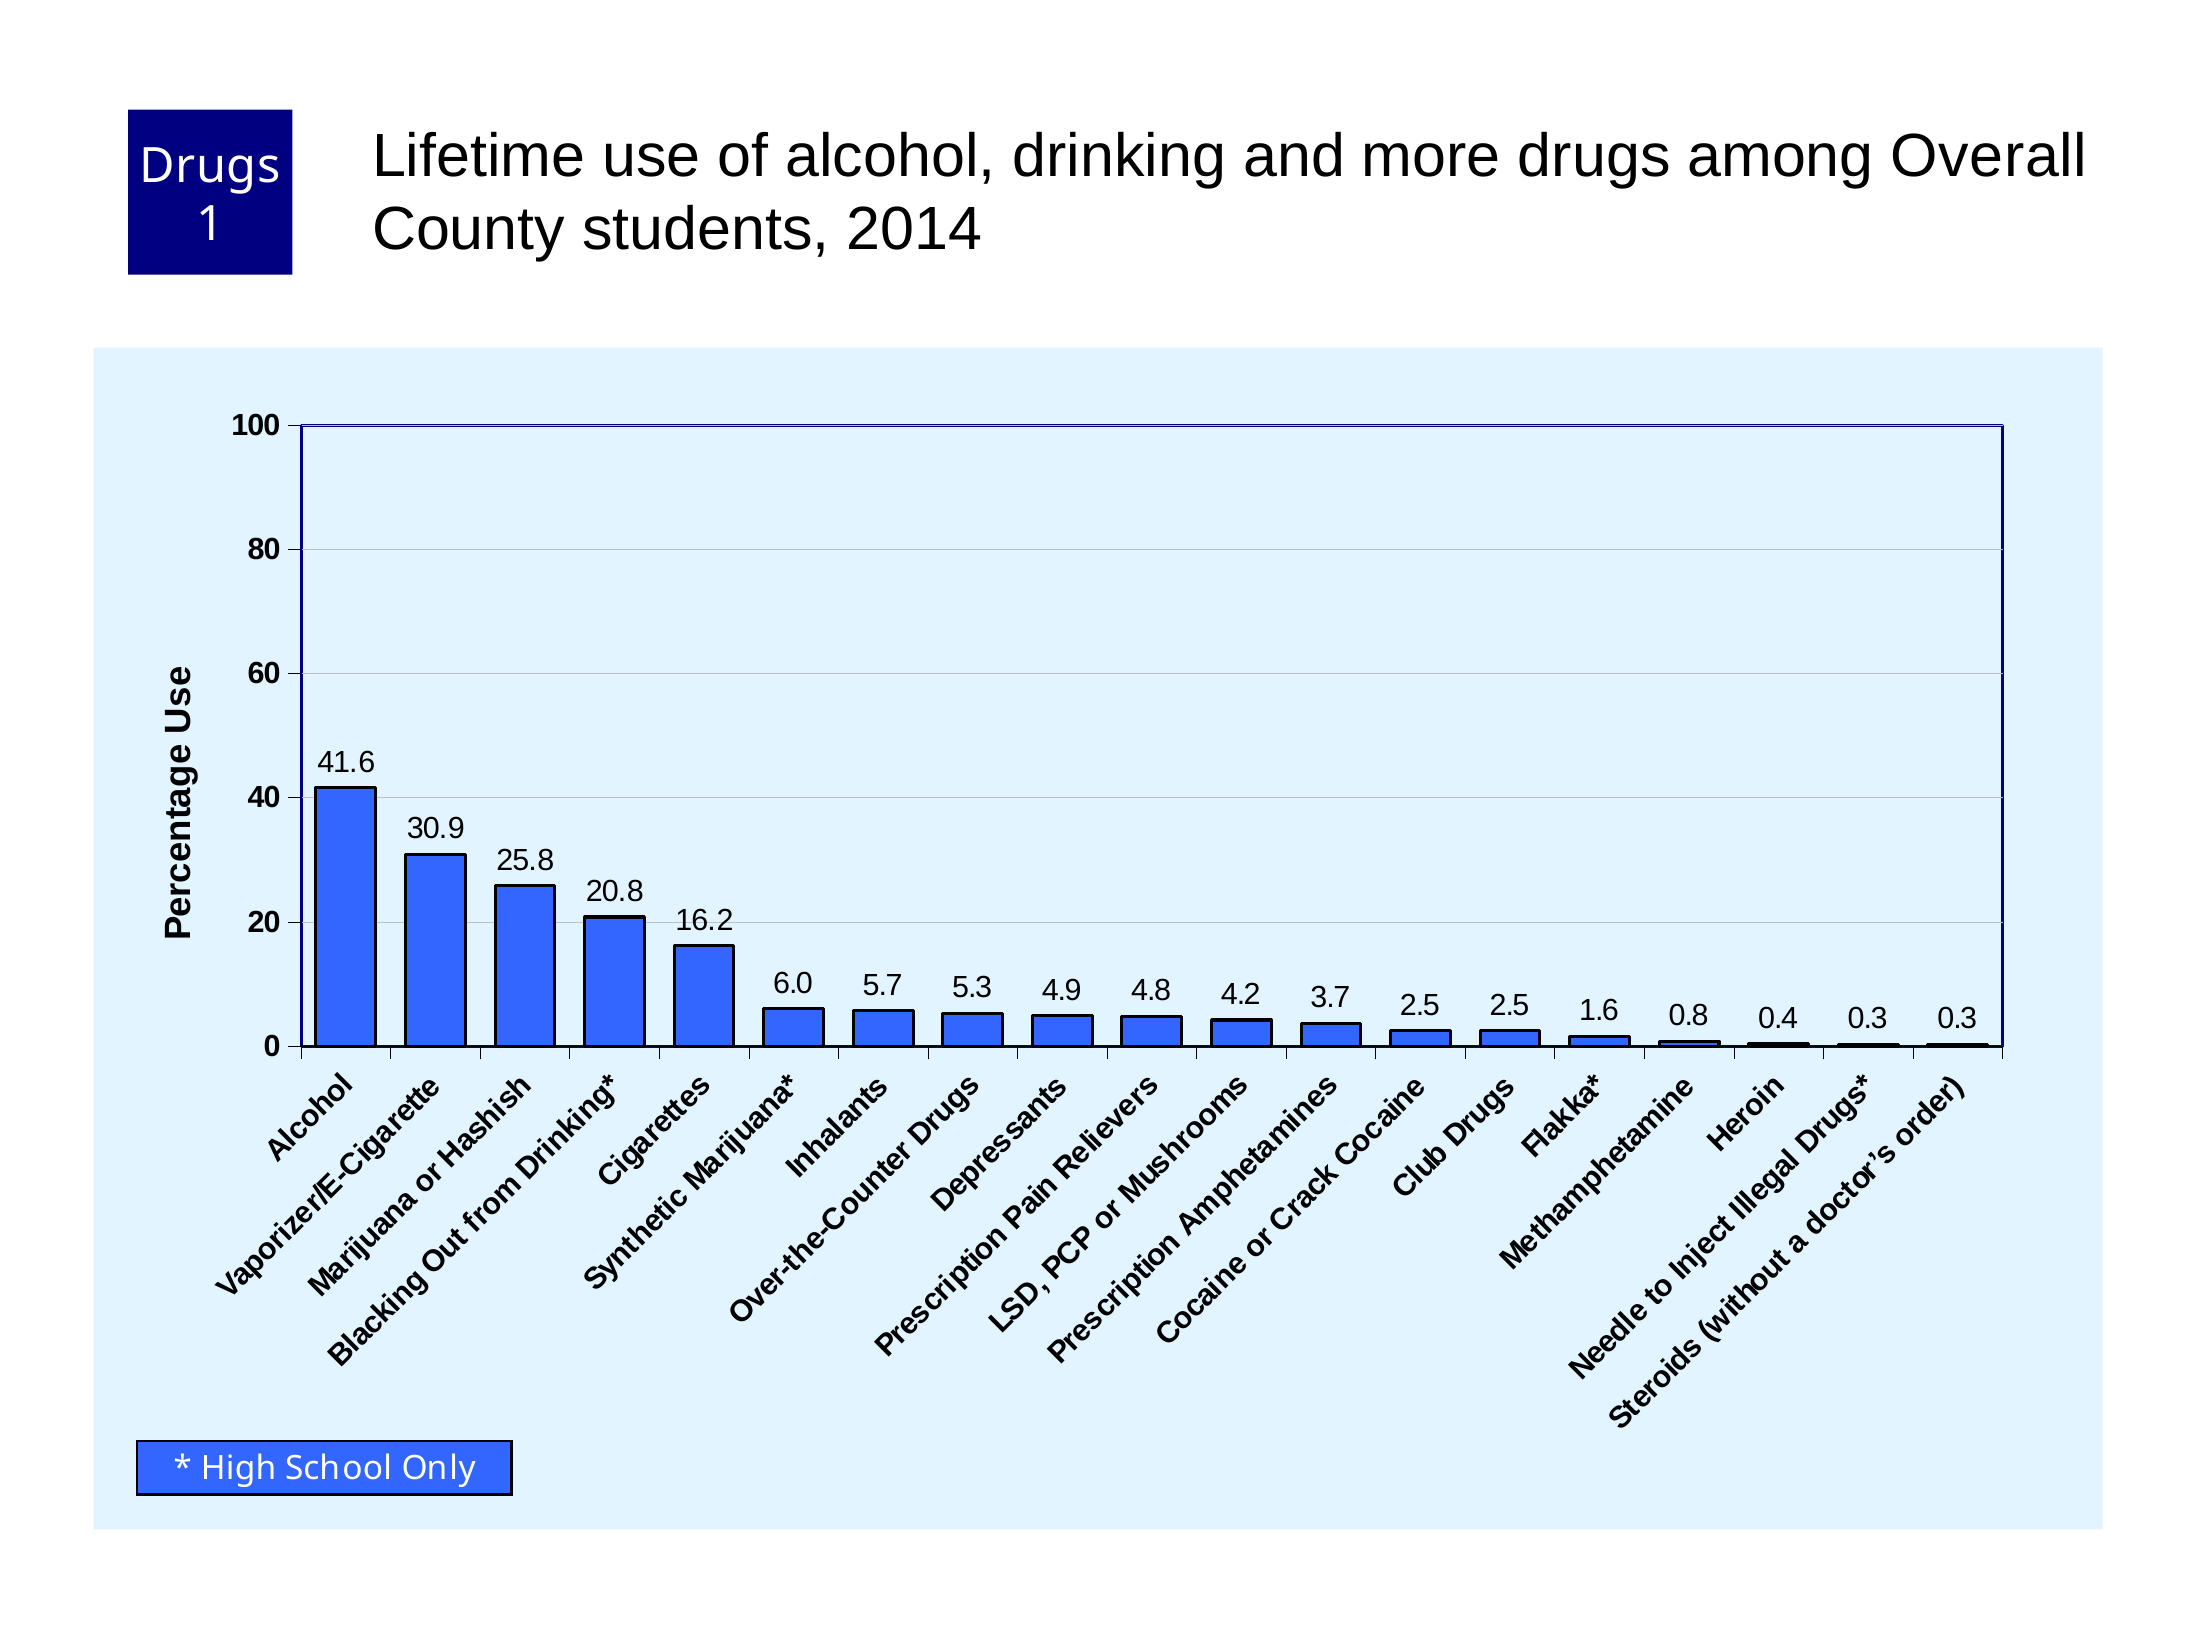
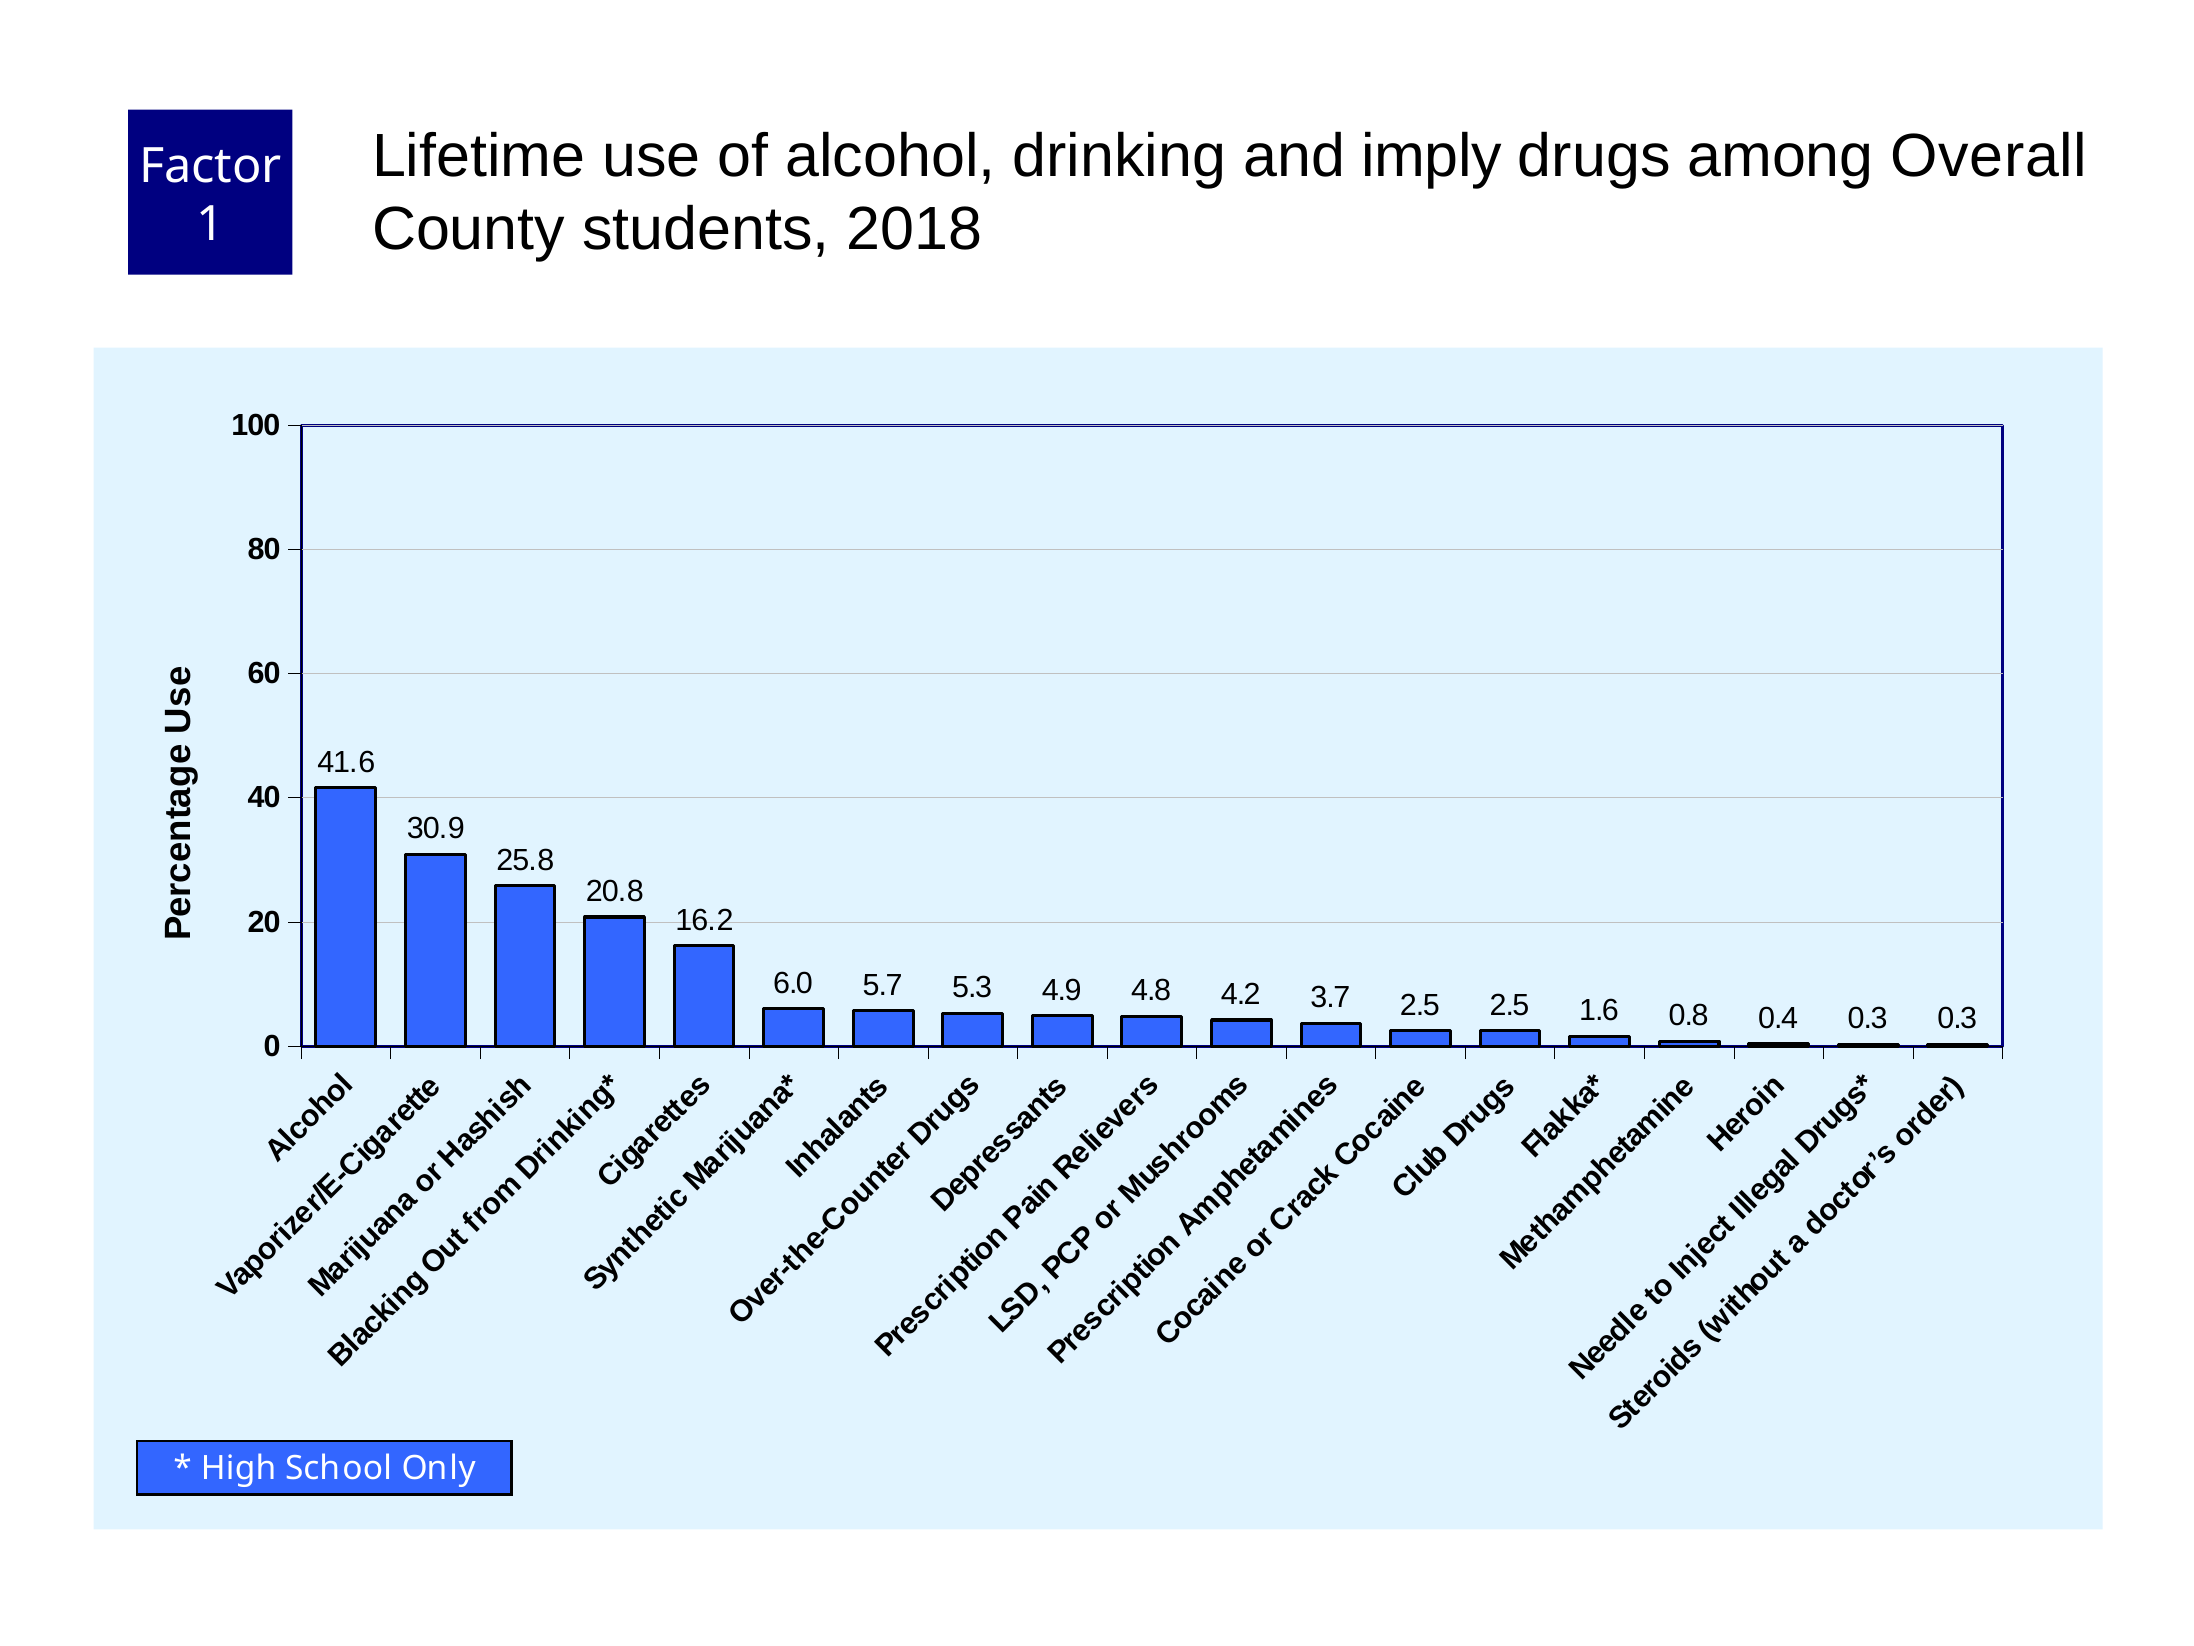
more: more -> imply (1432, 156)
Drugs: Drugs -> Factor (210, 166)
2014: 2014 -> 2018 (914, 229)
